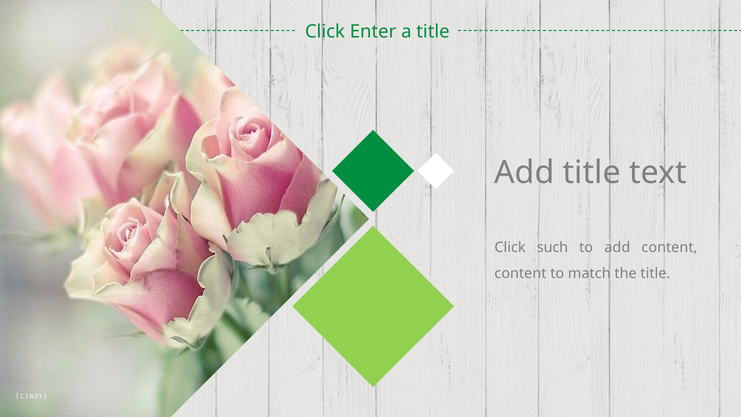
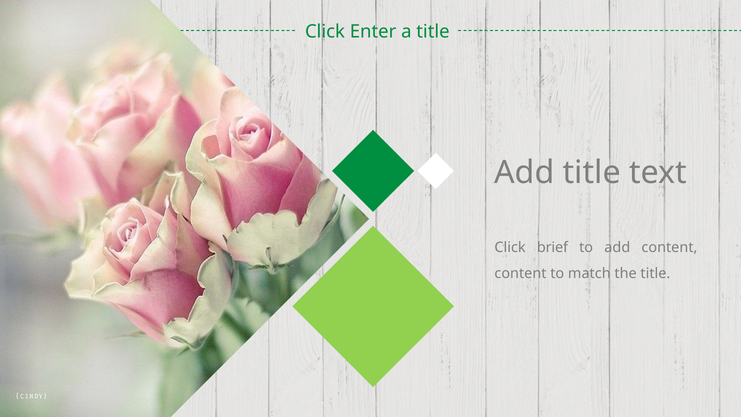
such: such -> brief (552, 248)
